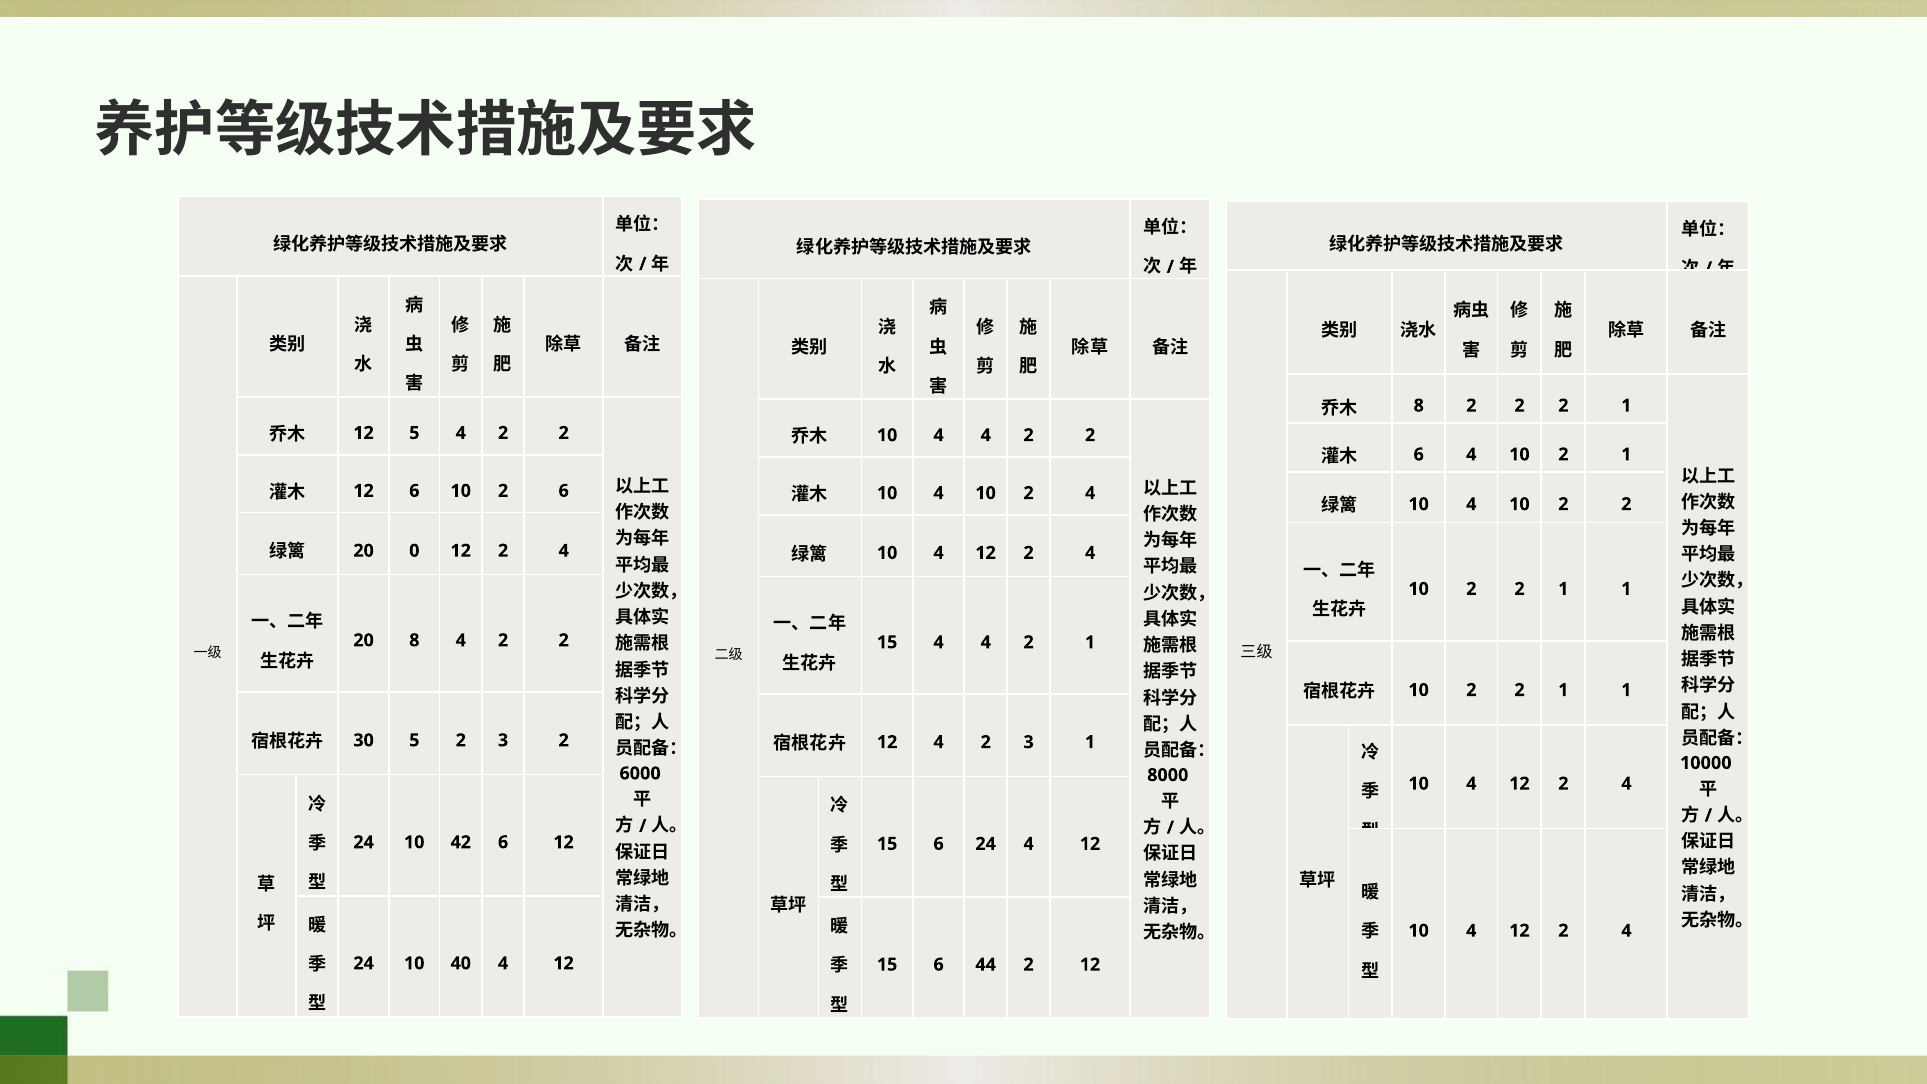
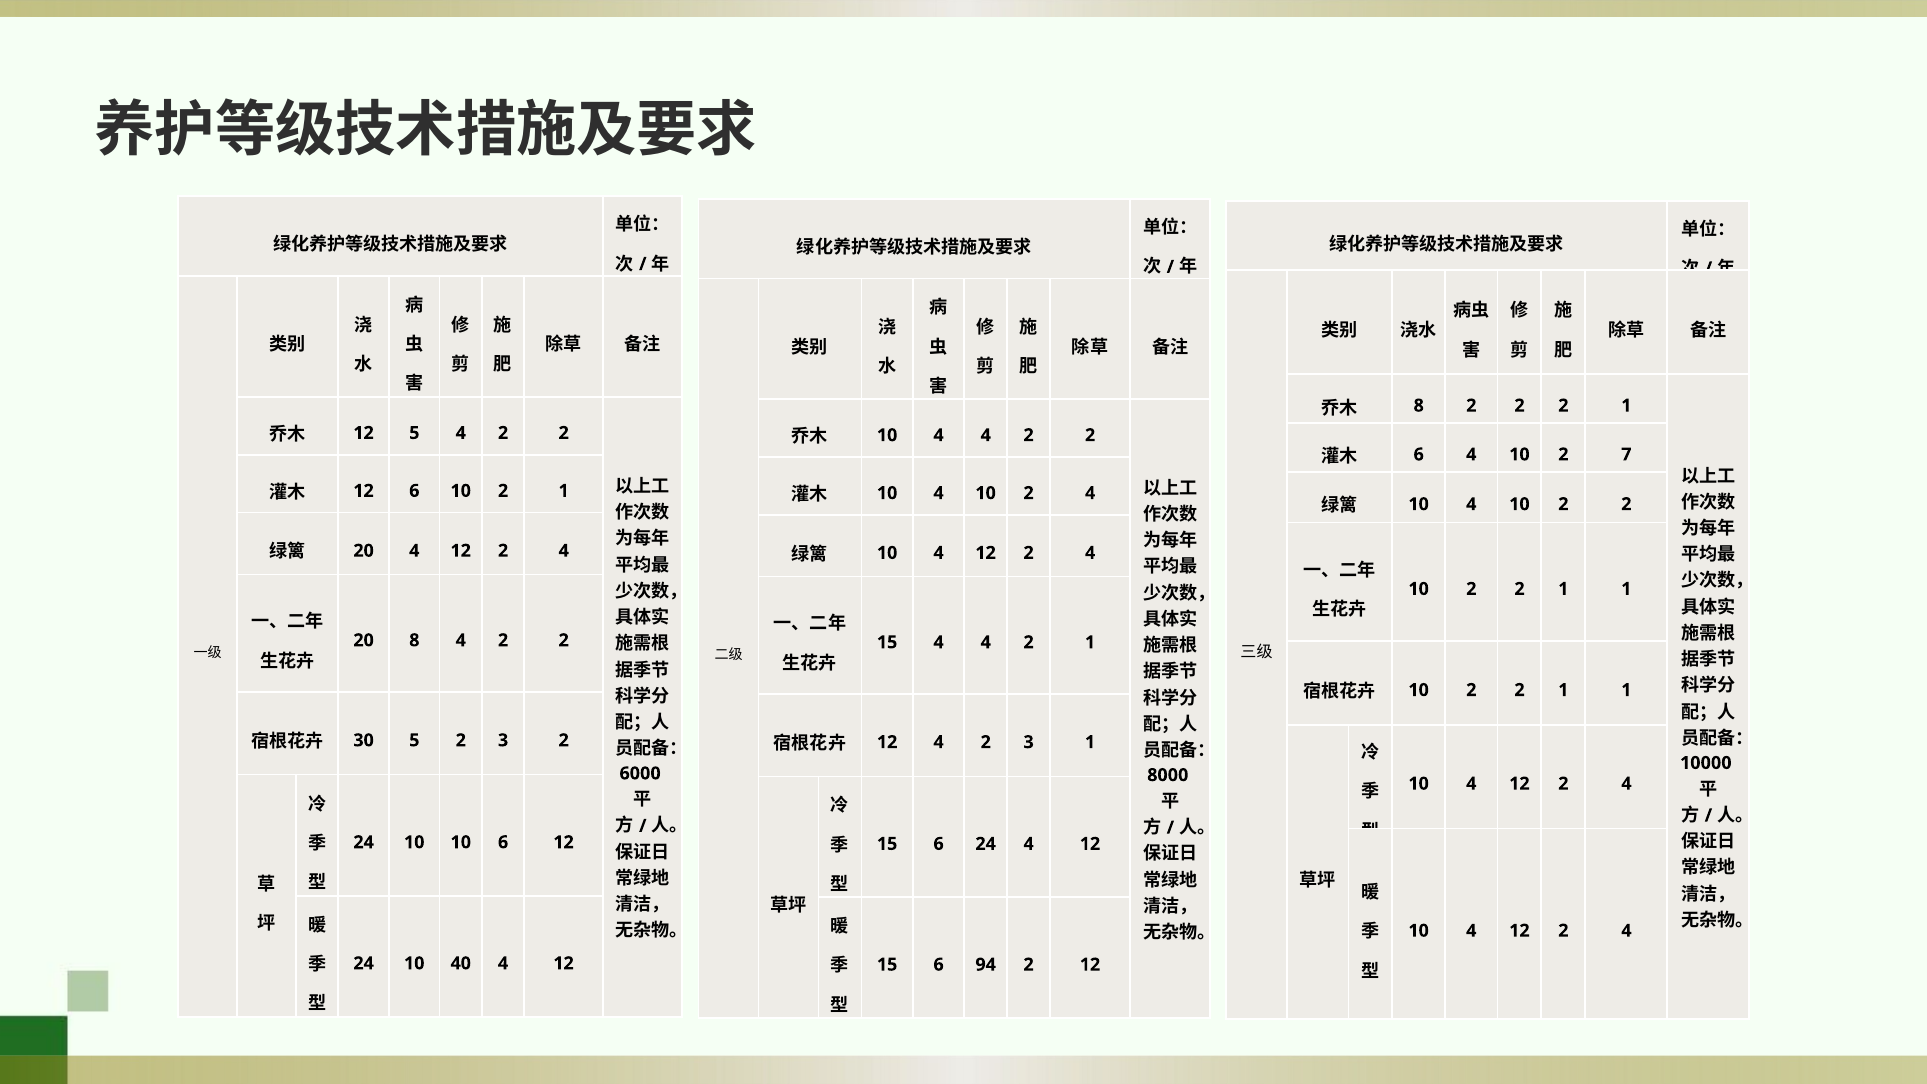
10 2 1: 1 -> 7 (1626, 454)
10 2 6: 6 -> 1 (564, 491)
20 0: 0 -> 4 (414, 551)
10 42: 42 -> 10 (461, 842)
44: 44 -> 94 (986, 965)
